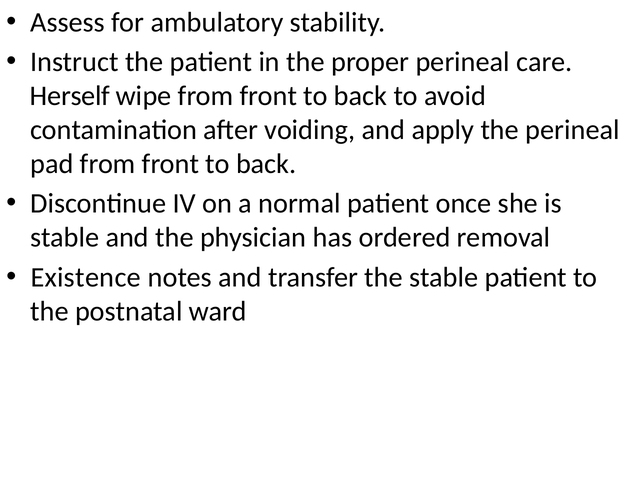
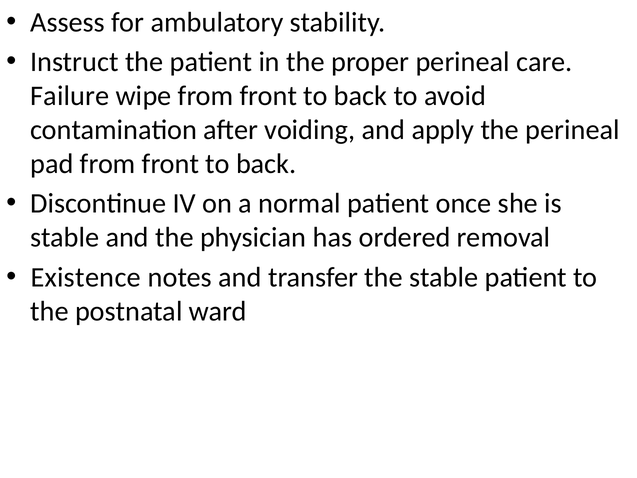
Herself: Herself -> Failure (70, 96)
